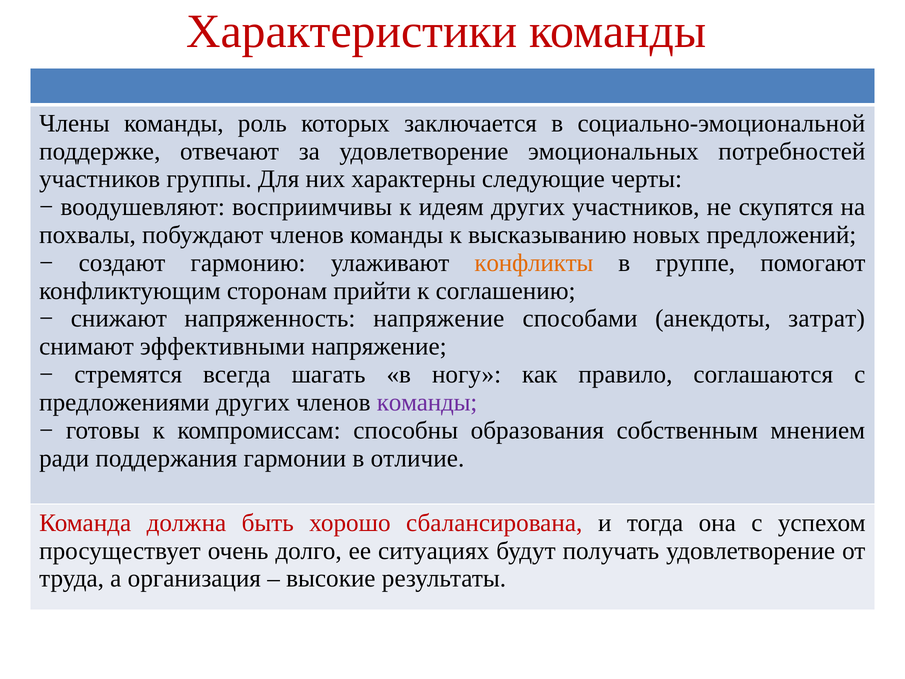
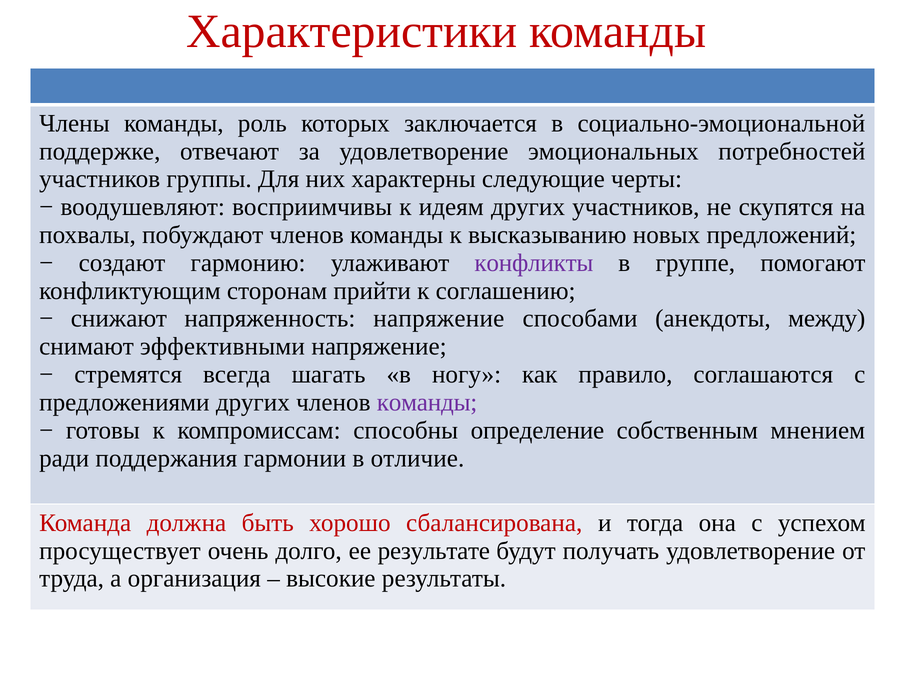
конфликты colour: orange -> purple (534, 263)
затрат: затрат -> между (827, 319)
образования: образования -> определение (537, 430)
ситуациях: ситуациях -> результате (434, 551)
